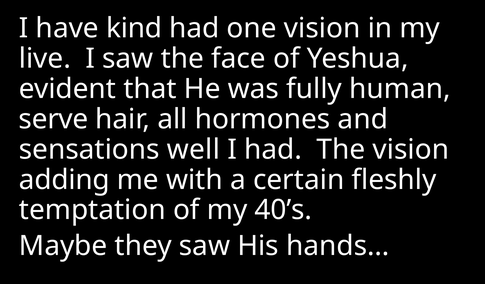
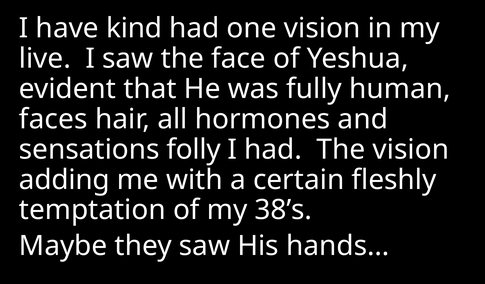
serve: serve -> faces (53, 119)
well: well -> folly (194, 150)
40’s: 40’s -> 38’s (283, 210)
